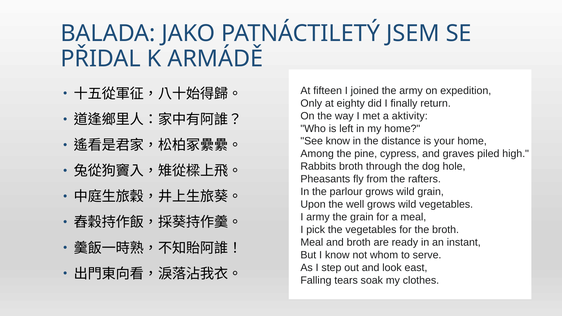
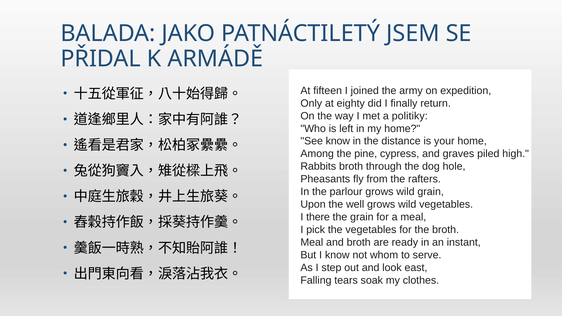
aktivity: aktivity -> politiky (410, 116)
I army: army -> there (318, 217)
